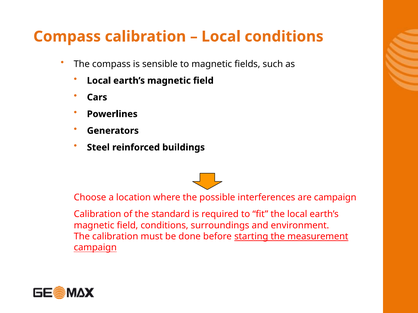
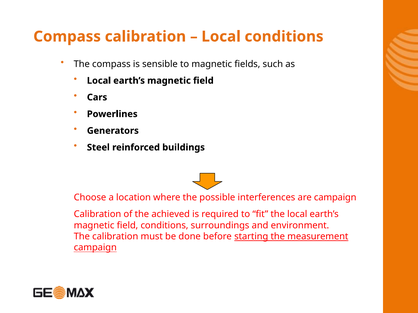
standard: standard -> achieved (171, 215)
